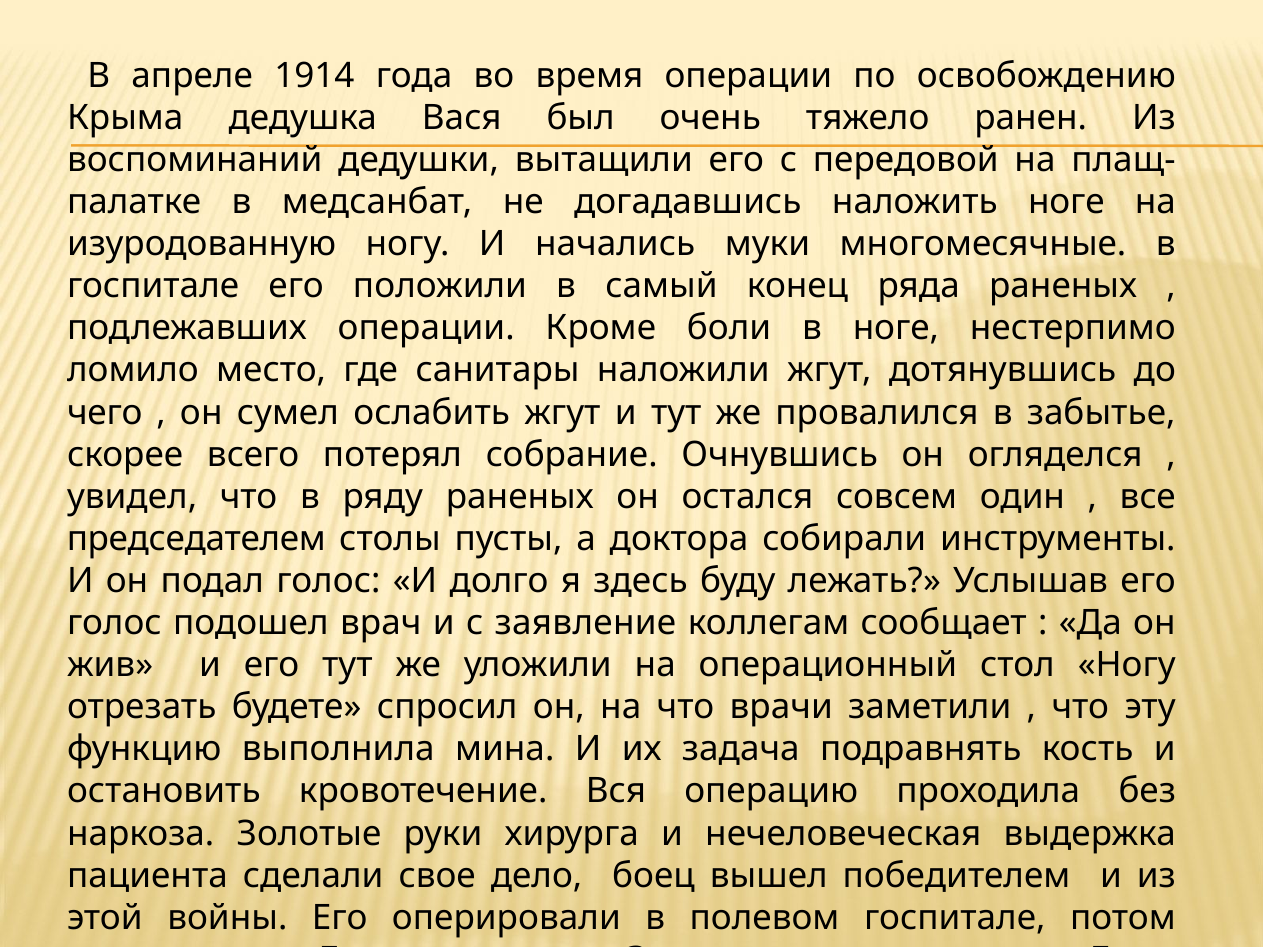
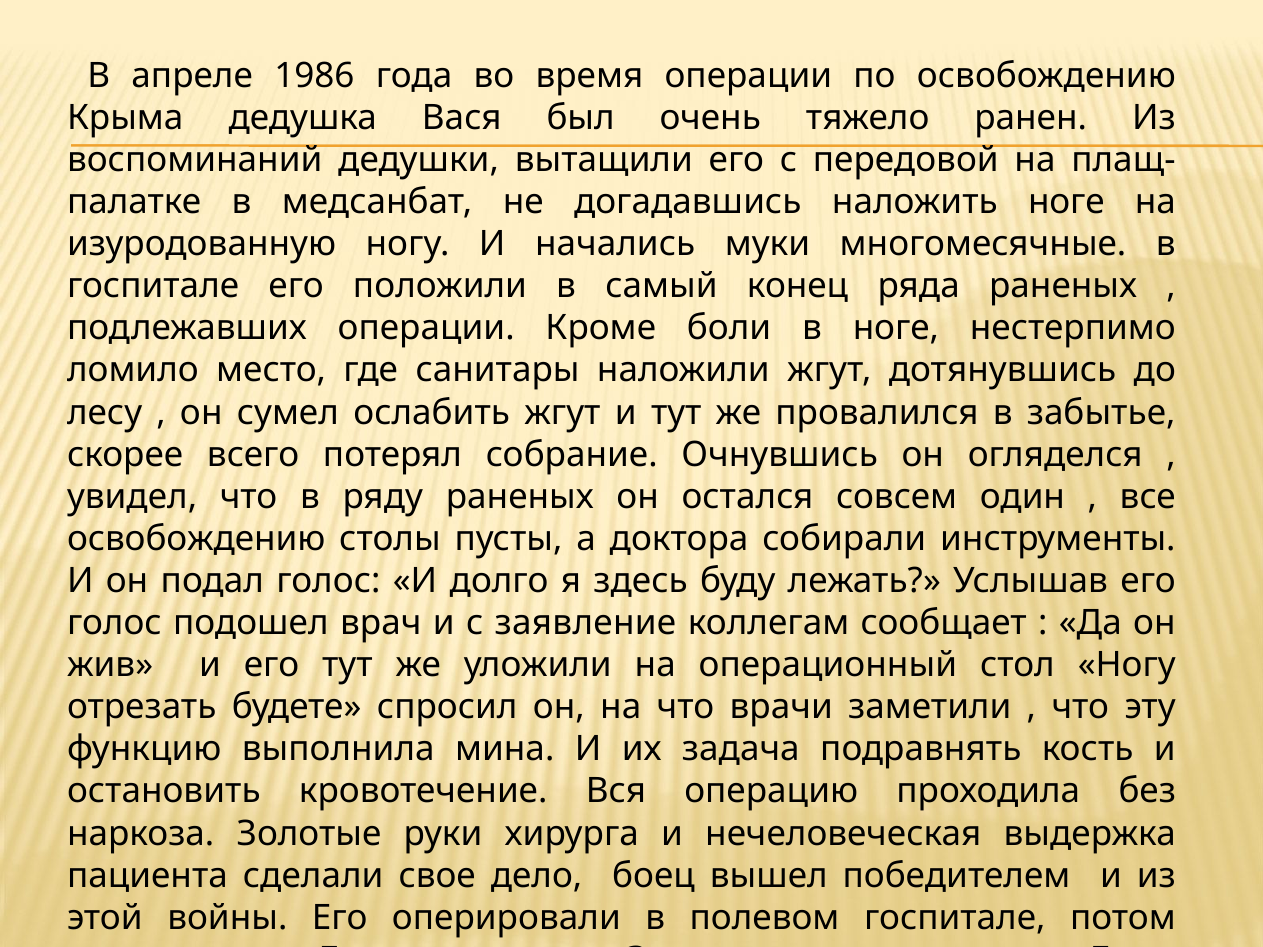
1914: 1914 -> 1986 (314, 76)
чего: чего -> лесу (105, 413)
председателем: председателем -> освобождению (196, 539)
